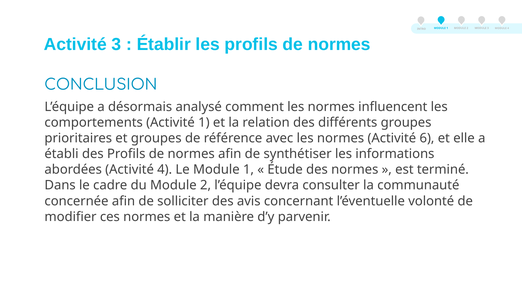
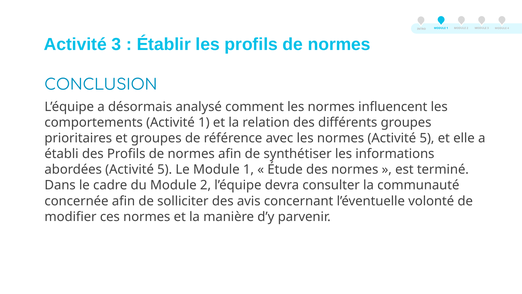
normes Activité 6: 6 -> 5 (427, 138)
abordées Activité 4: 4 -> 5 (165, 169)
